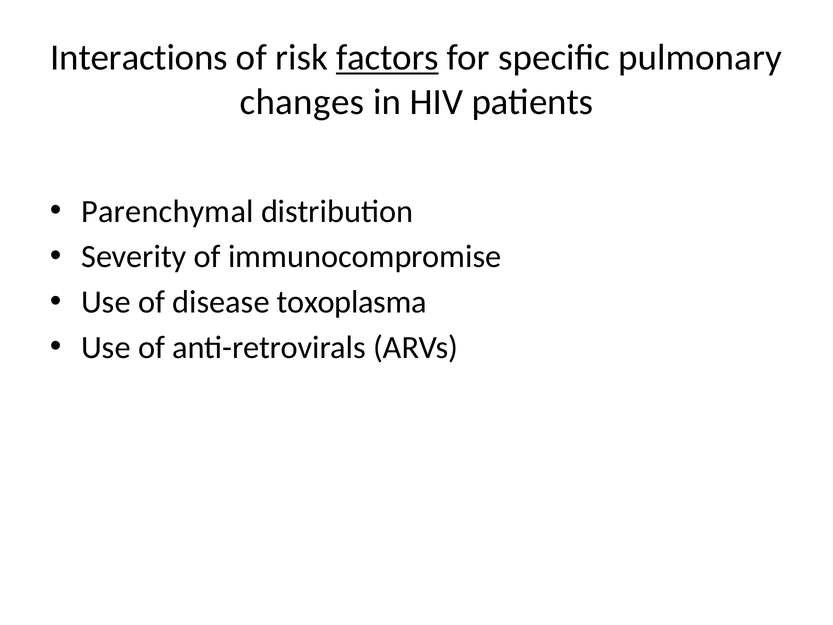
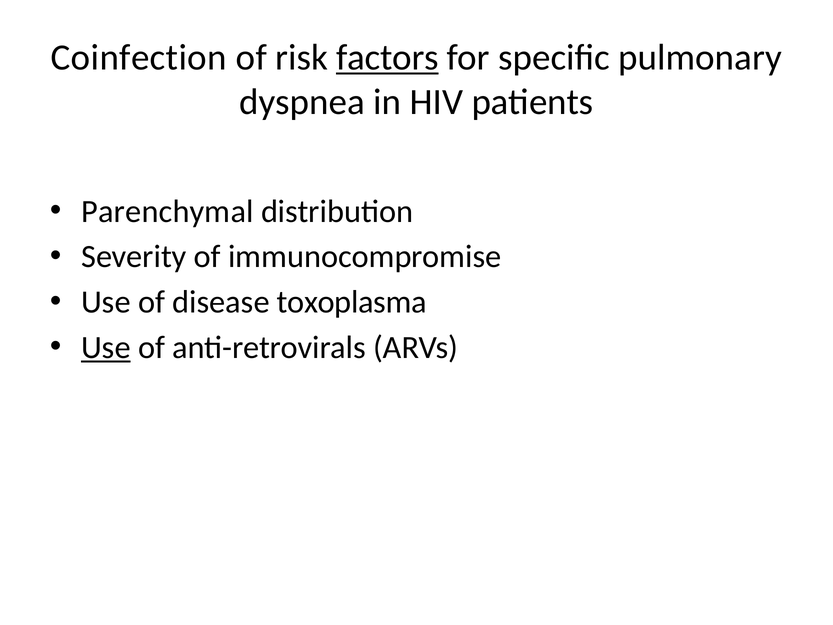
Interactions: Interactions -> Coinfection (139, 57)
changes: changes -> dyspnea (302, 102)
Use underline: none -> present (106, 347)
